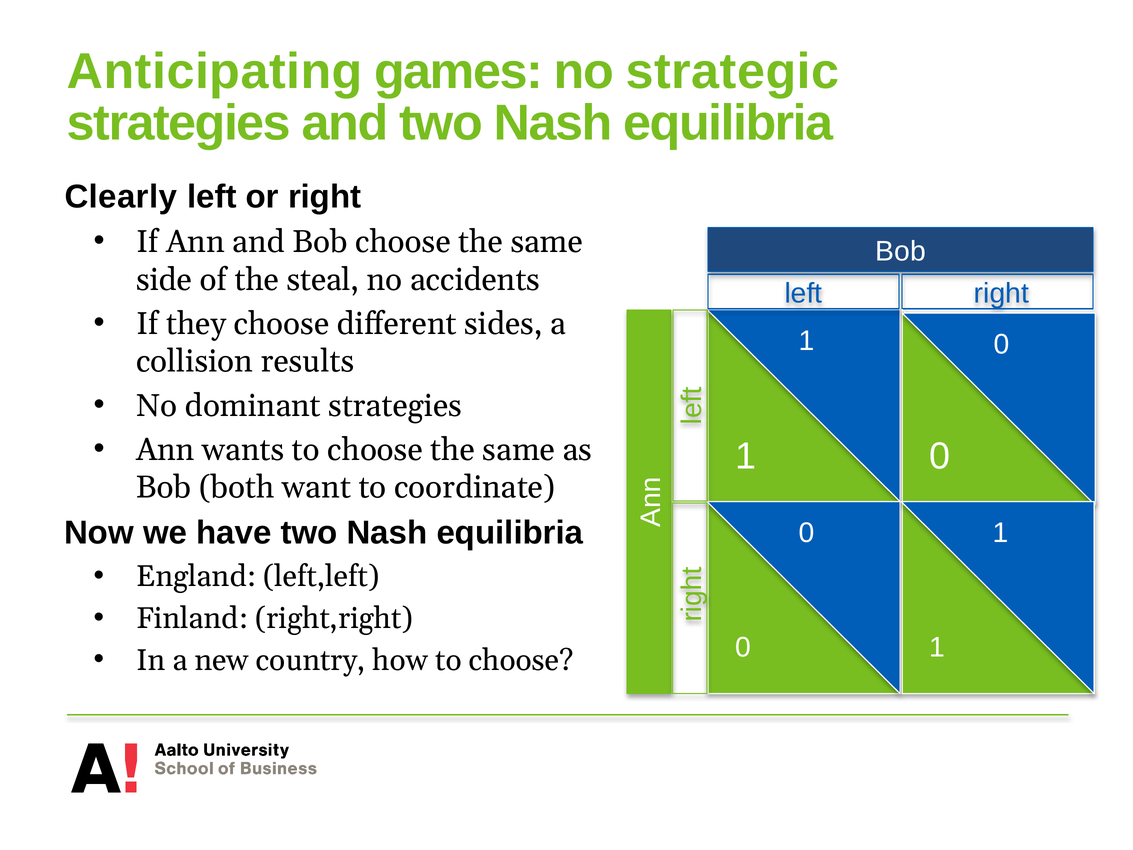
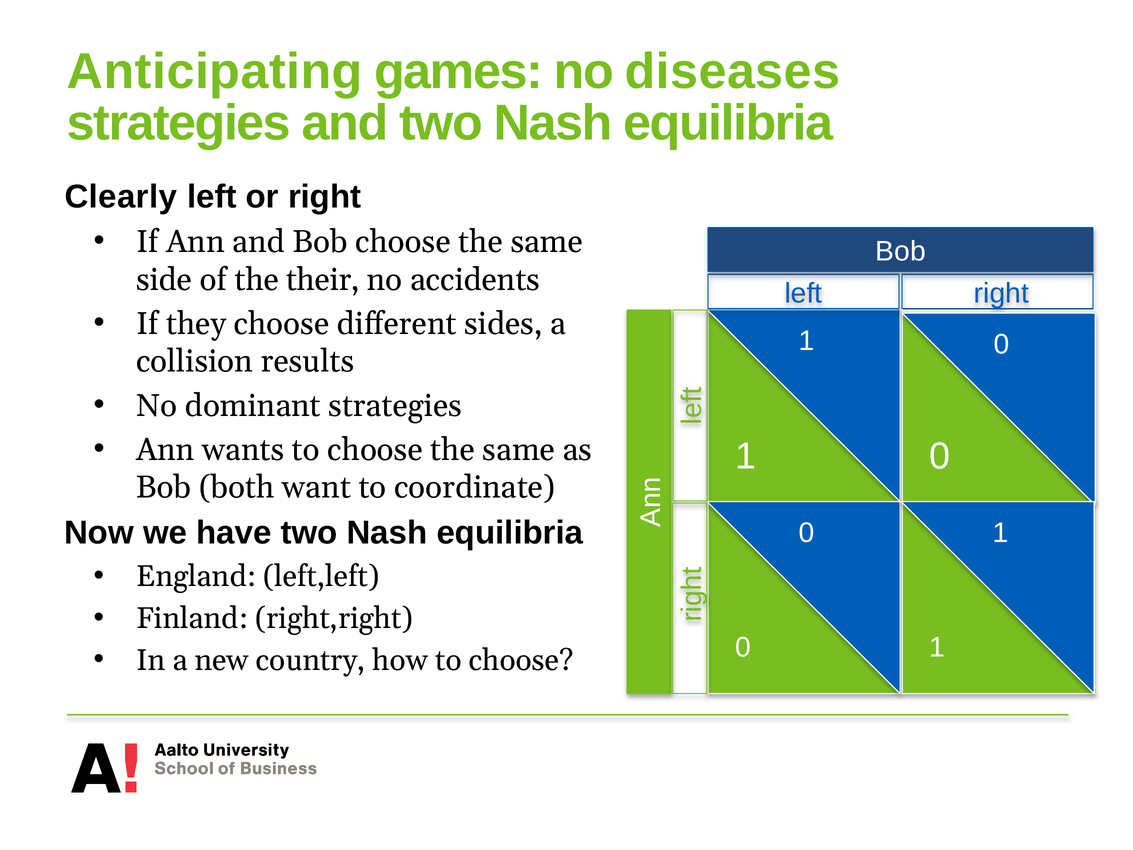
strategic: strategic -> diseases (733, 72)
steal: steal -> their (323, 280)
